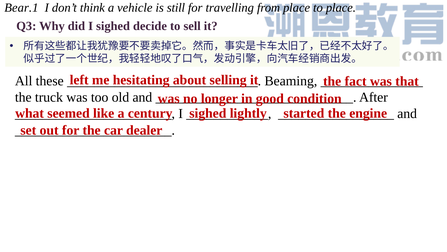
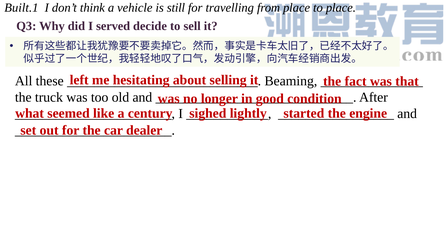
Bear.1: Bear.1 -> Built.1 (21, 8)
I sighed: sighed -> served (113, 26)
